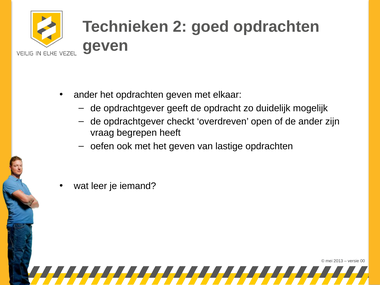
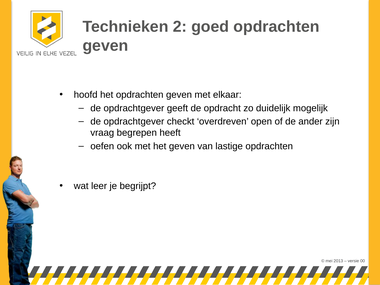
ander: ander -> hoofd (86, 95)
iemand: iemand -> begrijpt (138, 186)
